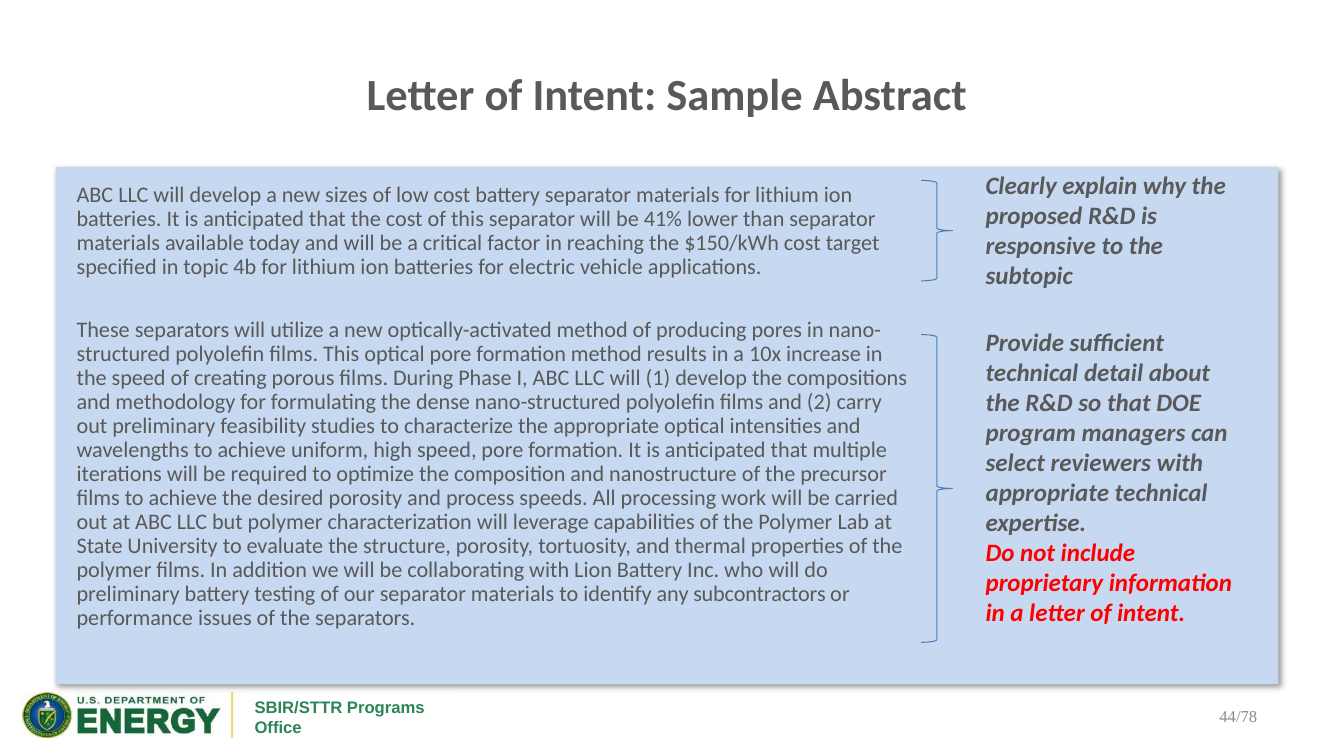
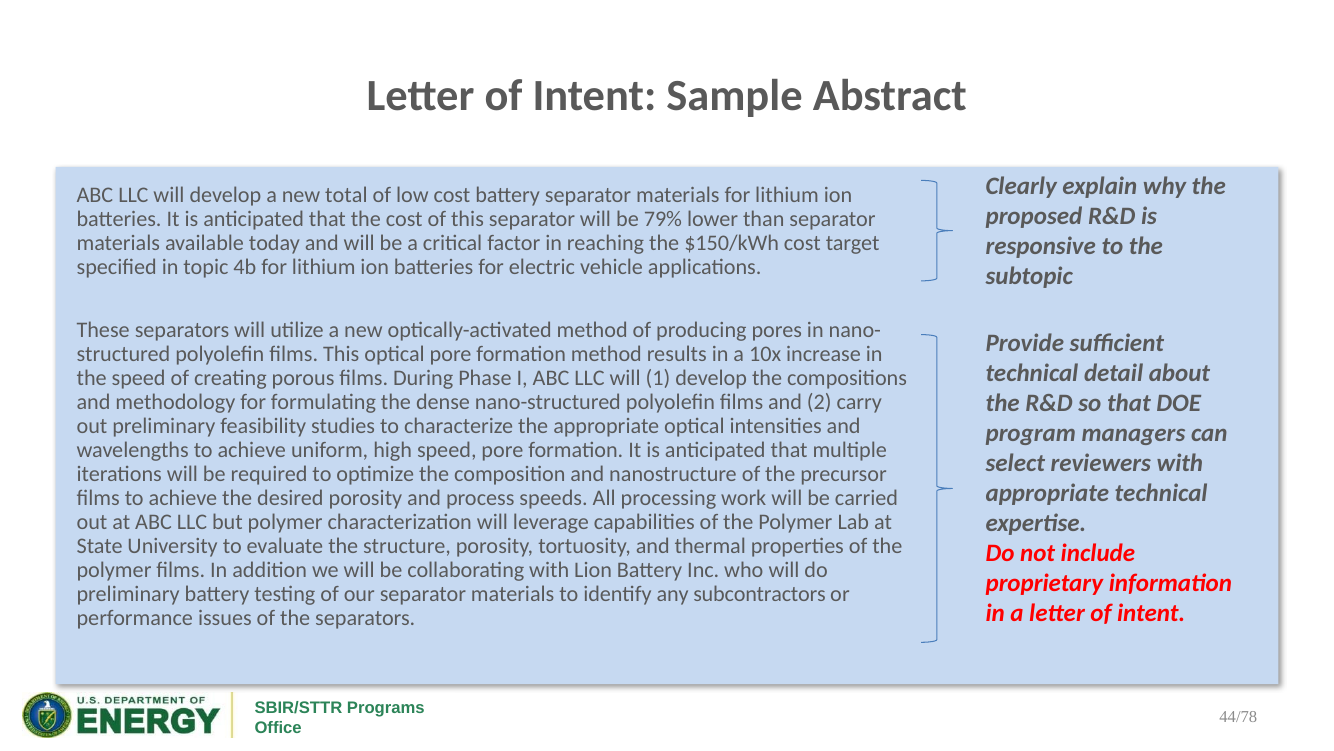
sizes: sizes -> total (346, 195)
41%: 41% -> 79% (663, 219)
